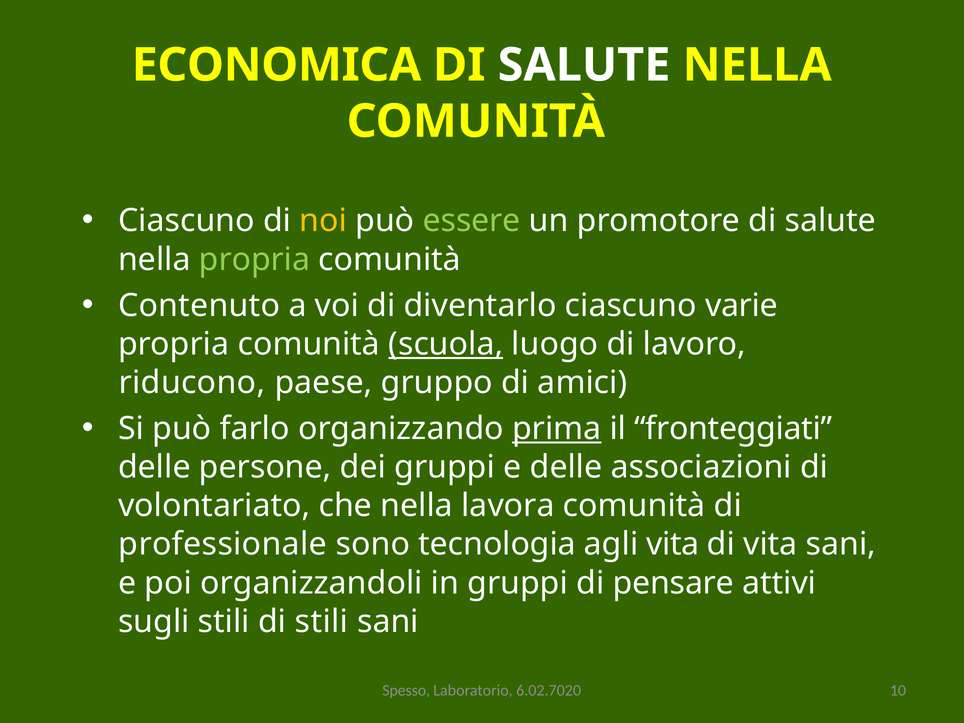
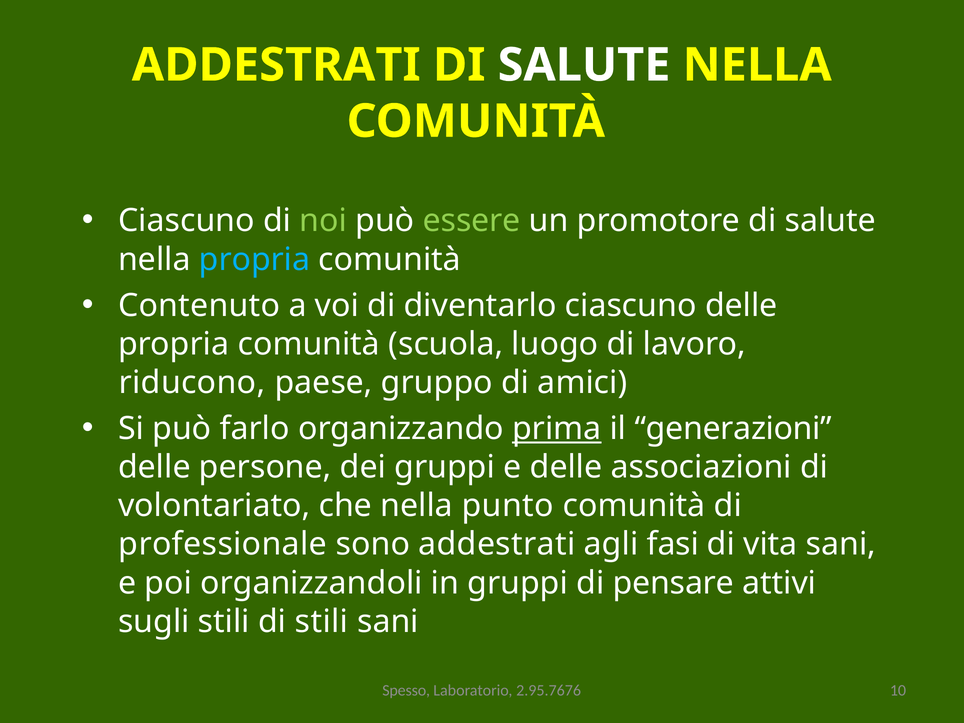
ECONOMICA: ECONOMICA -> ADDESTRATI (276, 65)
noi colour: yellow -> light green (323, 221)
propria colour: light green -> light blue (255, 259)
ciascuno varie: varie -> delle (741, 306)
scuola underline: present -> none (446, 344)
fronteggiati: fronteggiati -> generazioni (733, 429)
lavora: lavora -> punto (508, 506)
sono tecnologia: tecnologia -> addestrati (497, 544)
agli vita: vita -> fasi (673, 544)
6.02.7020: 6.02.7020 -> 2.95.7676 (549, 690)
